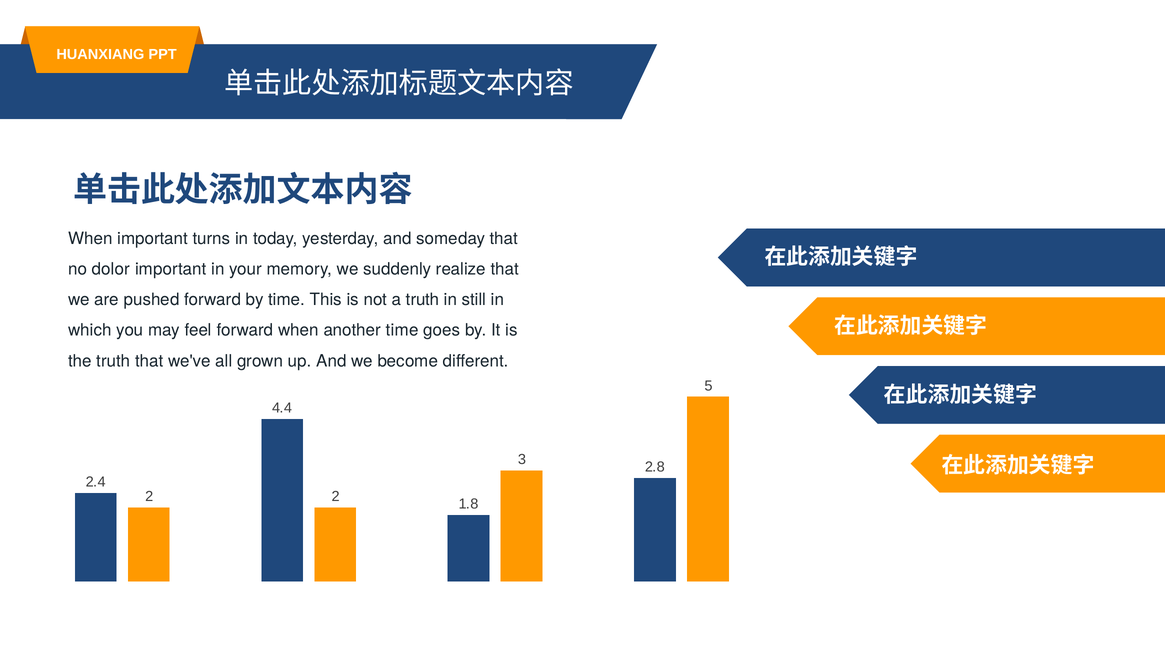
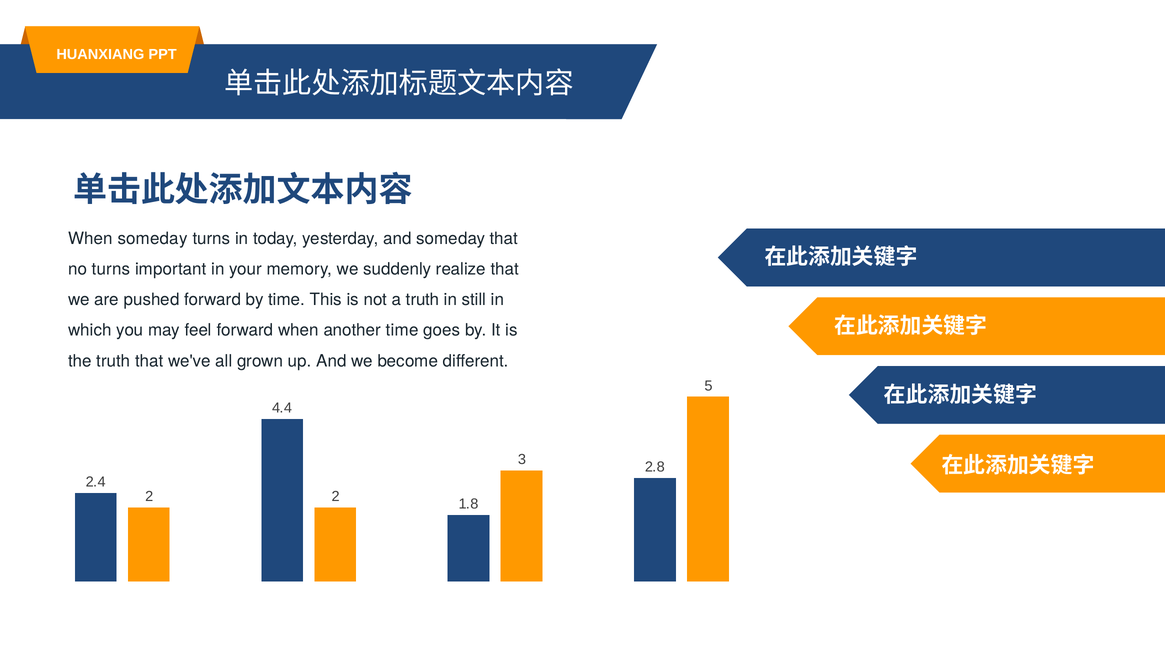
When important: important -> someday (153, 239)
no dolor: dolor -> turns (111, 269)
